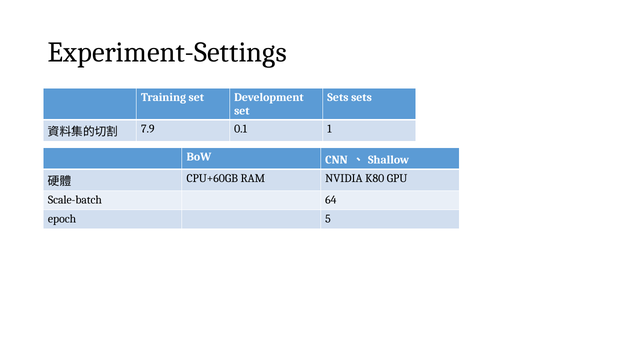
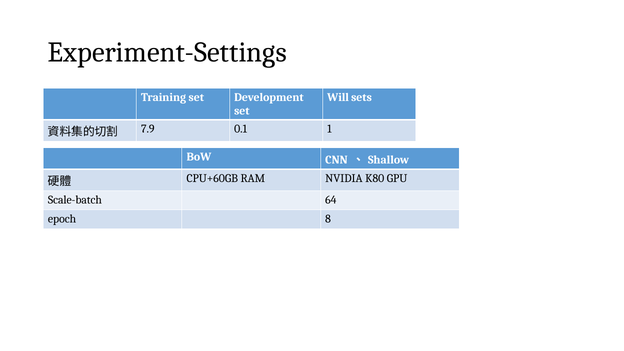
Sets: Sets -> Will (338, 97)
5: 5 -> 8 (328, 219)
